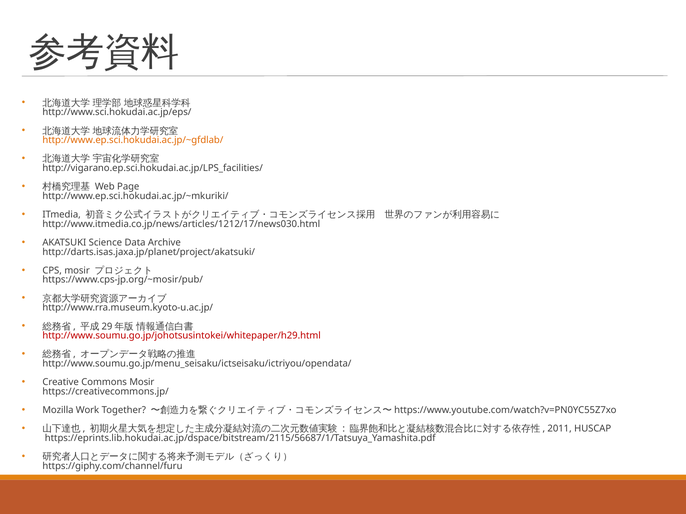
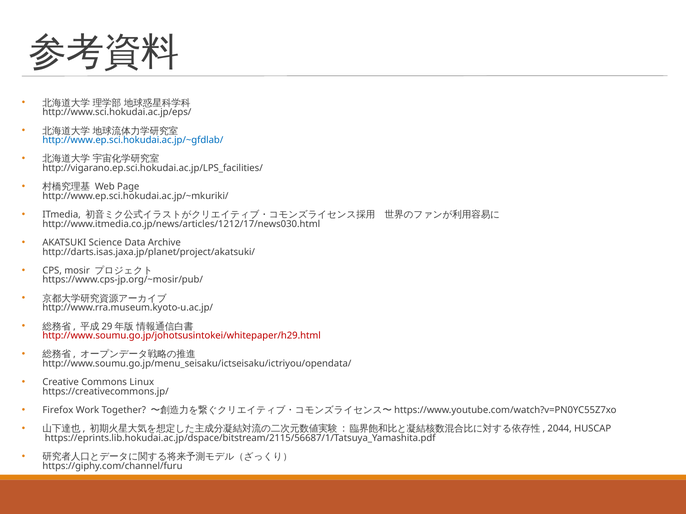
http://www.ep.sci.hokudai.ac.jp/~gfdlab/ colour: orange -> blue (133, 140)
Commons Mosir: Mosir -> Linux (142, 383)
Mozilla: Mozilla -> Firefox (58, 411)
2011: 2011 -> 2044 (560, 429)
